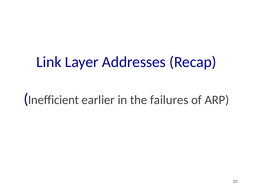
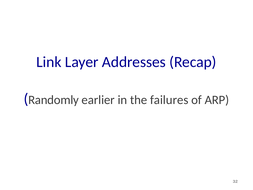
Inefficient: Inefficient -> Randomly (54, 100)
